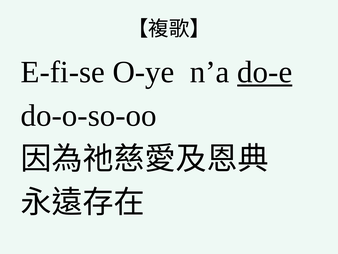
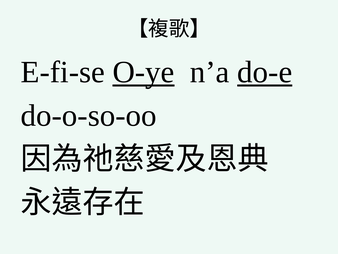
O-ye underline: none -> present (144, 72)
